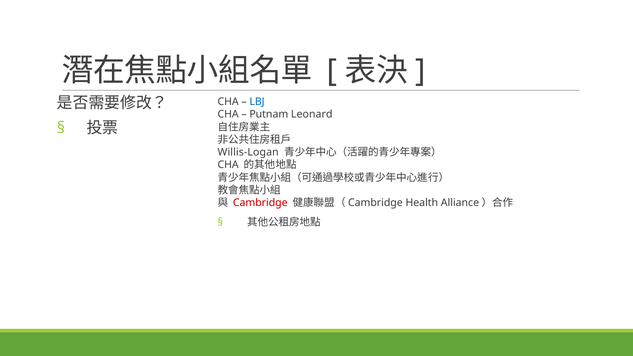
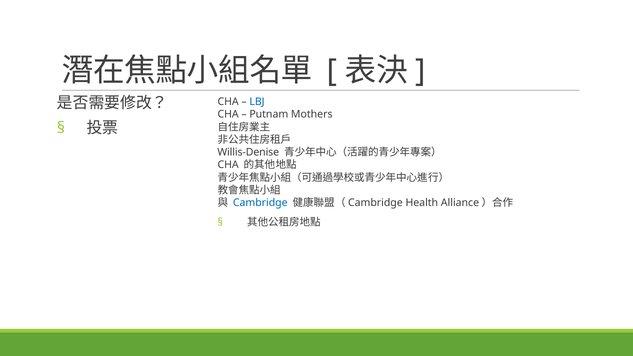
Leonard: Leonard -> Mothers (312, 114)
Willis-Logan: Willis-Logan -> Willis-Denise (248, 152)
Cambridge colour: red -> blue (260, 203)
